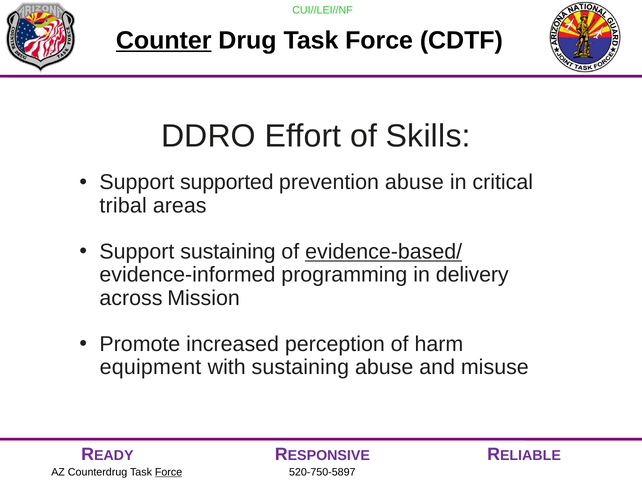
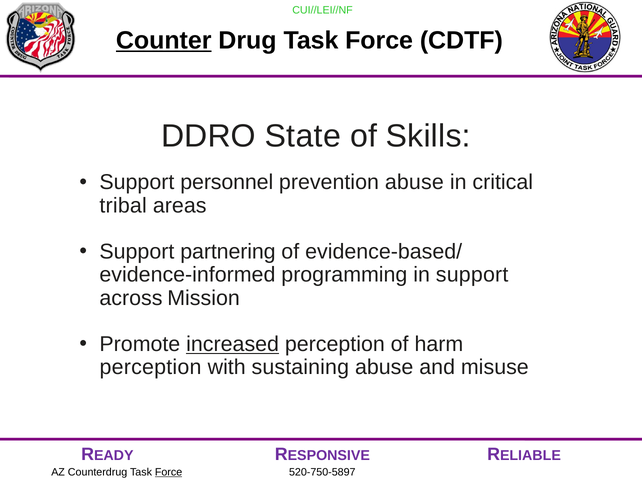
Effort: Effort -> State (303, 136)
supported: supported -> personnel (227, 182)
Support sustaining: sustaining -> partnering (228, 252)
evidence-based/ underline: present -> none (384, 252)
in delivery: delivery -> support (472, 275)
increased underline: none -> present (233, 344)
equipment: equipment -> perception (150, 367)
